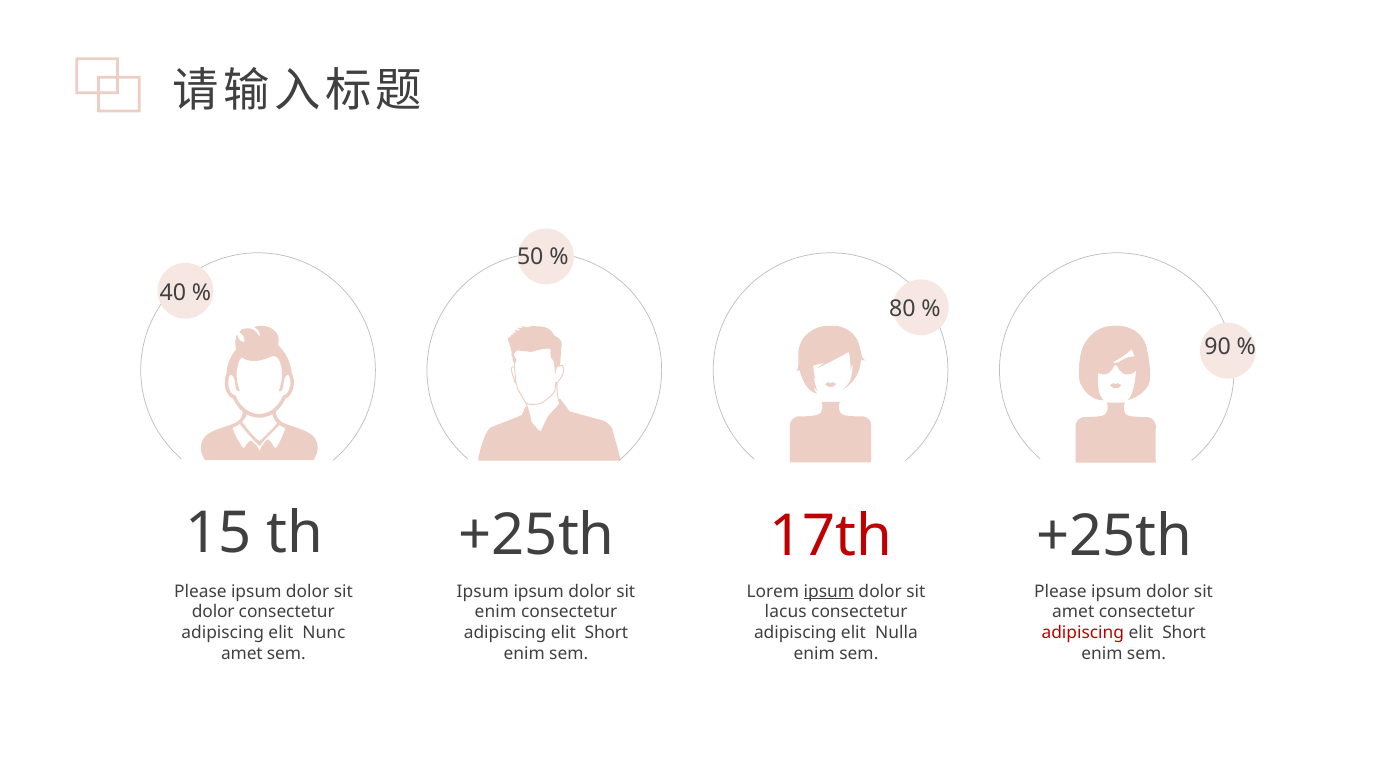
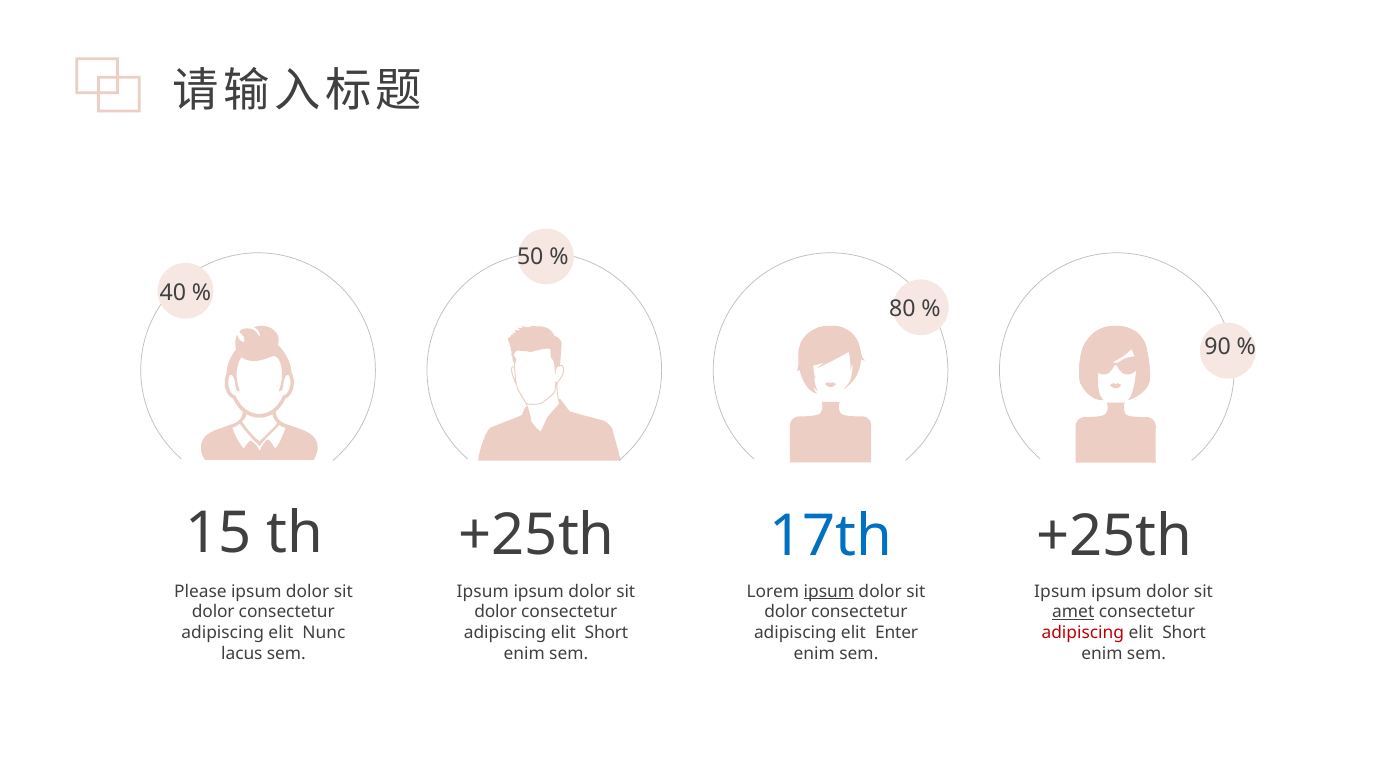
17th colour: red -> blue (831, 536)
Please: Please -> Ipsum (1060, 592)
enim: enim -> dolor (496, 613)
lacus: lacus -> dolor (786, 613)
amet underline: none -> present (1073, 613)
Nulla: Nulla -> Enter (897, 633)
amet: amet -> lacus (242, 654)
